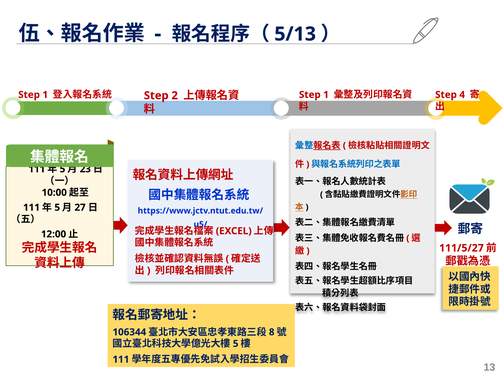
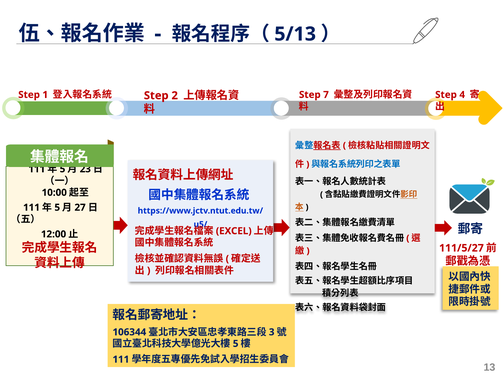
1: 1 -> 7 (326, 95)
8: 8 -> 3 (272, 332)
